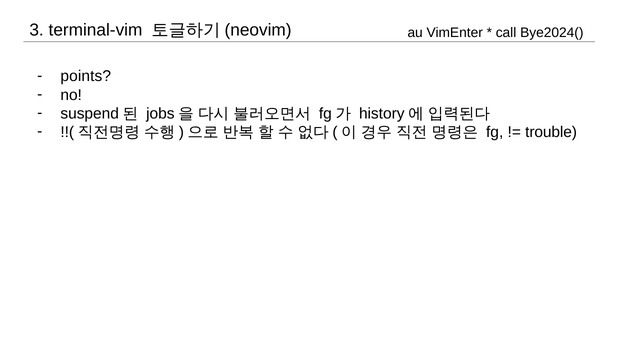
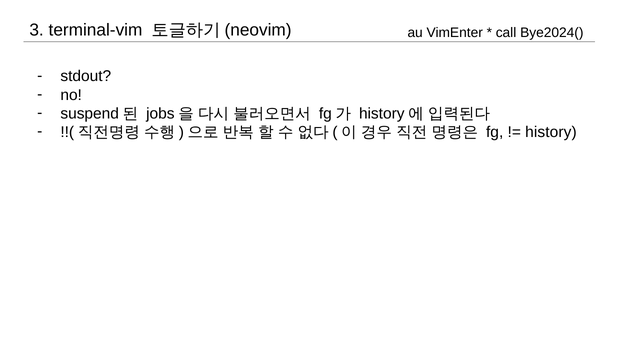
points: points -> stdout (86, 76)
trouble: trouble -> history (551, 132)
